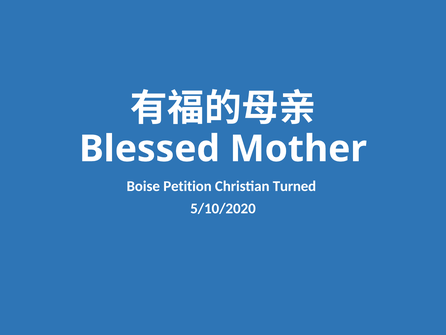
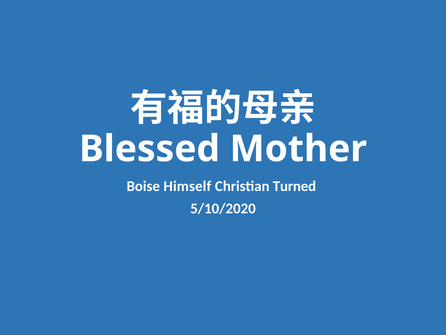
Petition: Petition -> Himself (187, 186)
